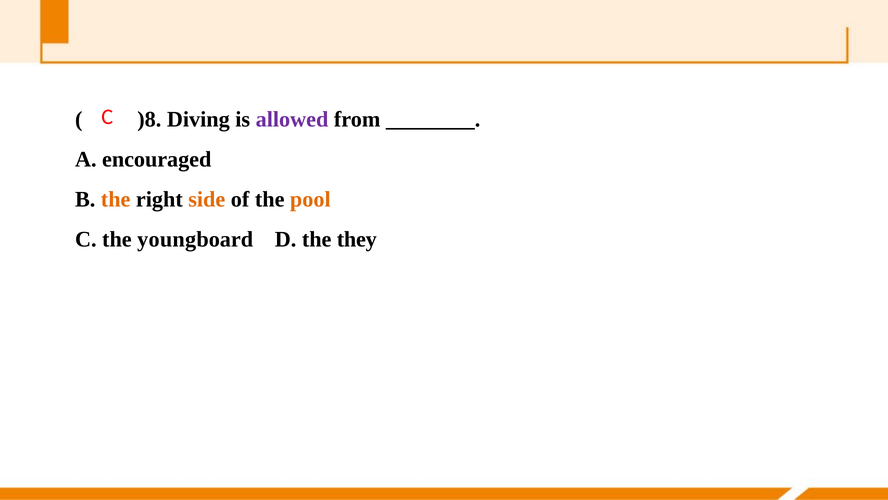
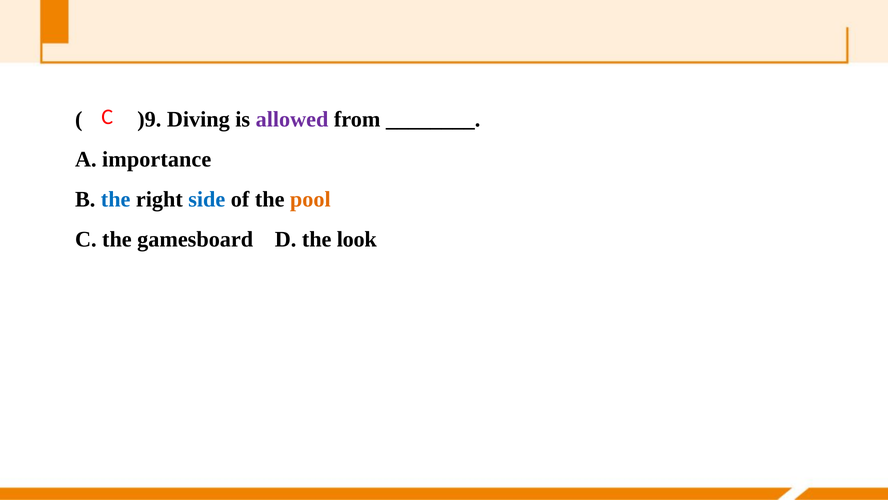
)8: )8 -> )9 (149, 119)
encouraged: encouraged -> importance (157, 159)
the colour: orange -> blue (116, 199)
side colour: orange -> blue (207, 199)
young: young -> games (167, 239)
they: they -> look (357, 239)
